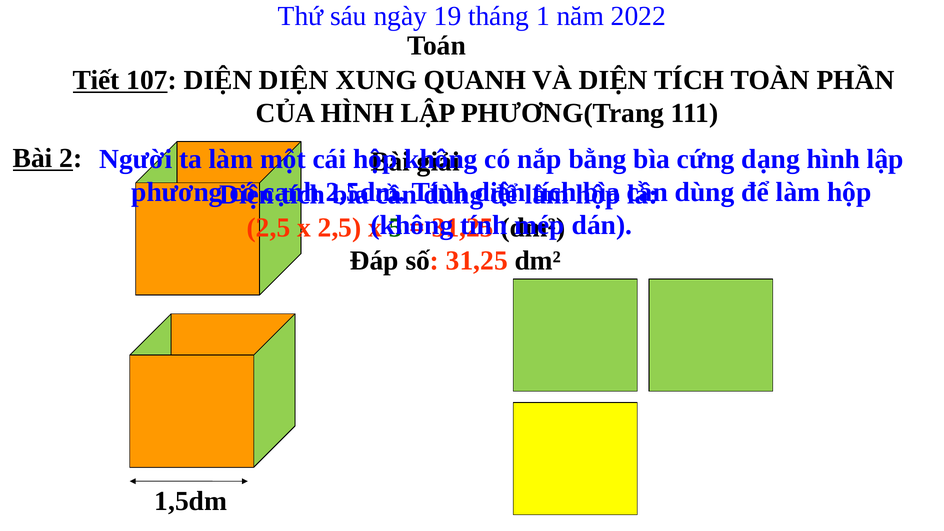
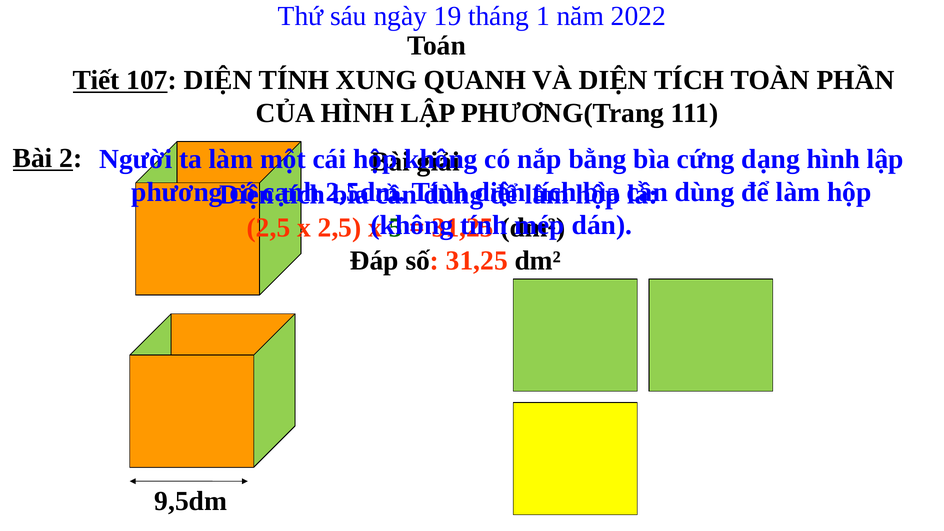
DIỆN DIỆN: DIỆN -> TÍNH (294, 80)
1,5dm: 1,5dm -> 9,5dm (191, 501)
